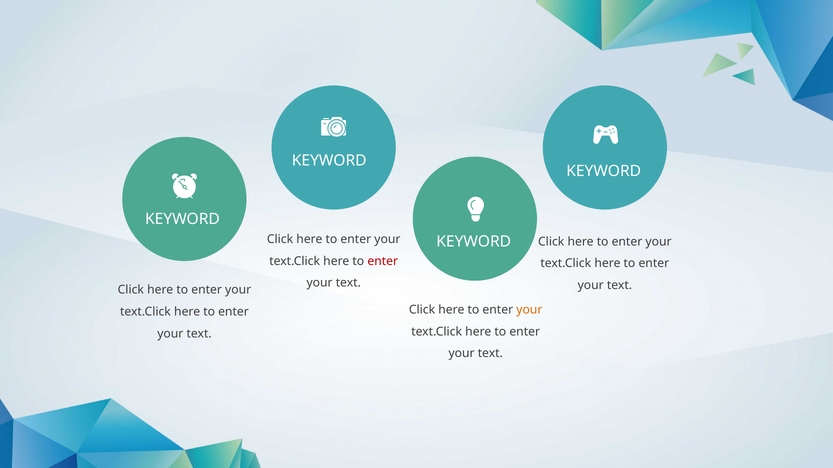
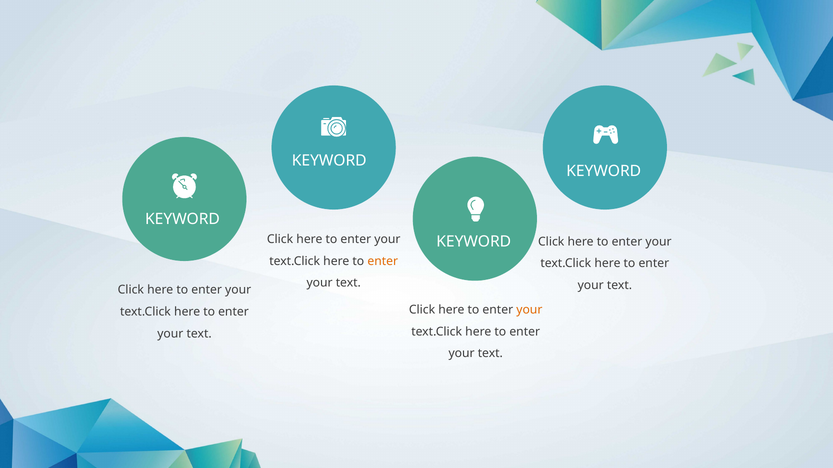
enter colour: red -> orange (383, 261)
